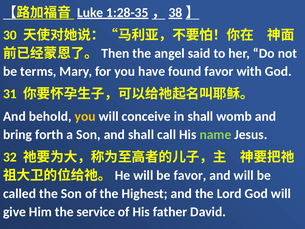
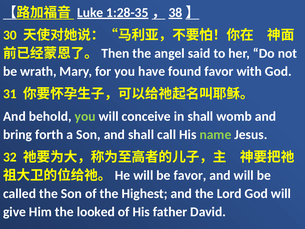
terms: terms -> wrath (38, 71)
you colour: yellow -> light green (85, 116)
service: service -> looked (96, 212)
